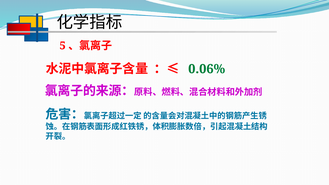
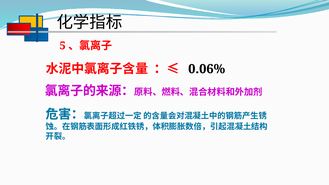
0.06% colour: green -> black (207, 69)
